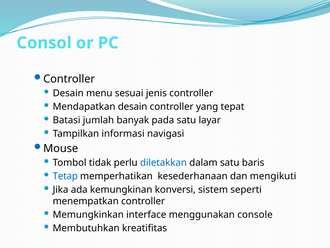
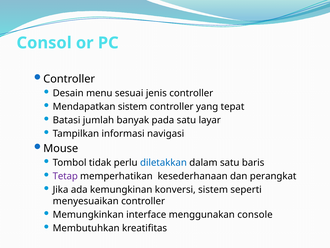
Mendapatkan desain: desain -> sistem (133, 107)
Tetap colour: blue -> purple (65, 176)
mengikuti: mengikuti -> perangkat (273, 176)
menempatkan: menempatkan -> menyesuaikan (86, 201)
